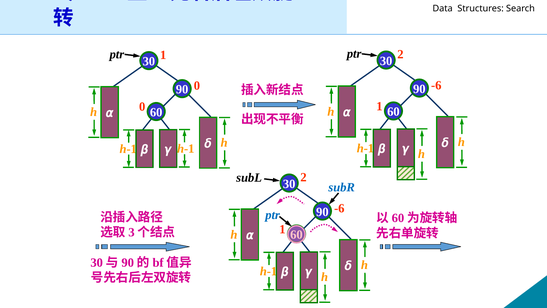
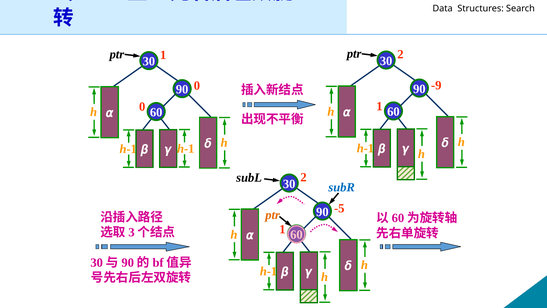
-6: -6 -> -9 (436, 85)
-6: -6 -> -5 (339, 208)
ptr colour: blue -> orange (273, 215)
